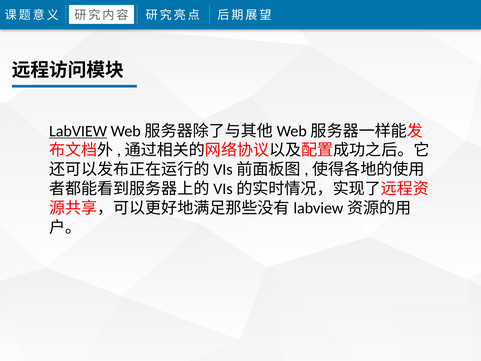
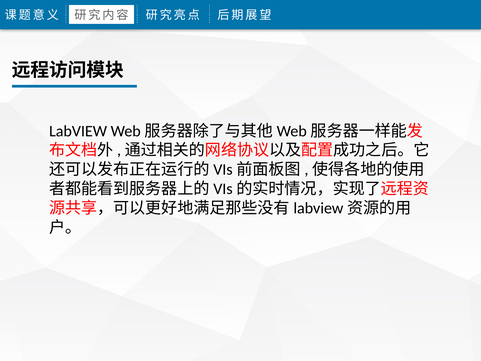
LabVIEW underline: present -> none (78, 131)
